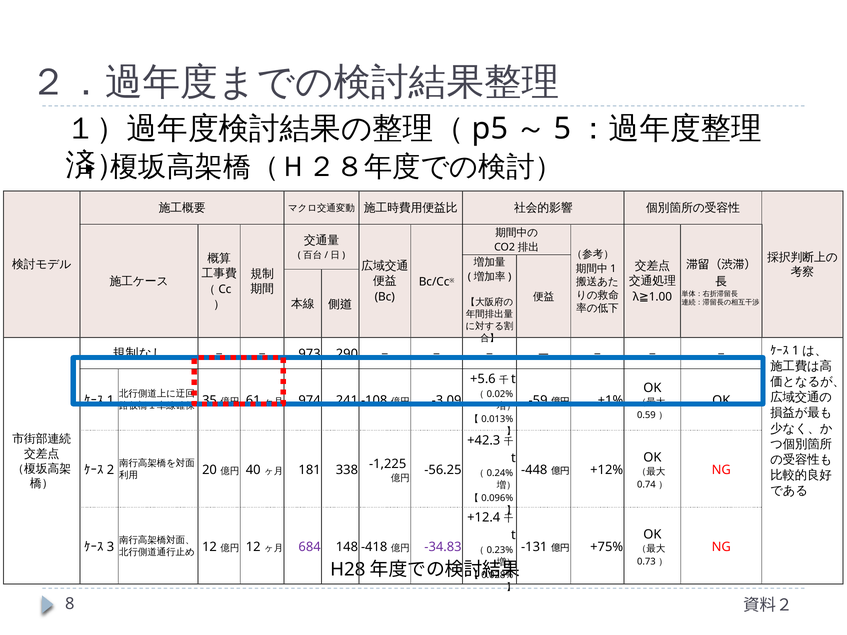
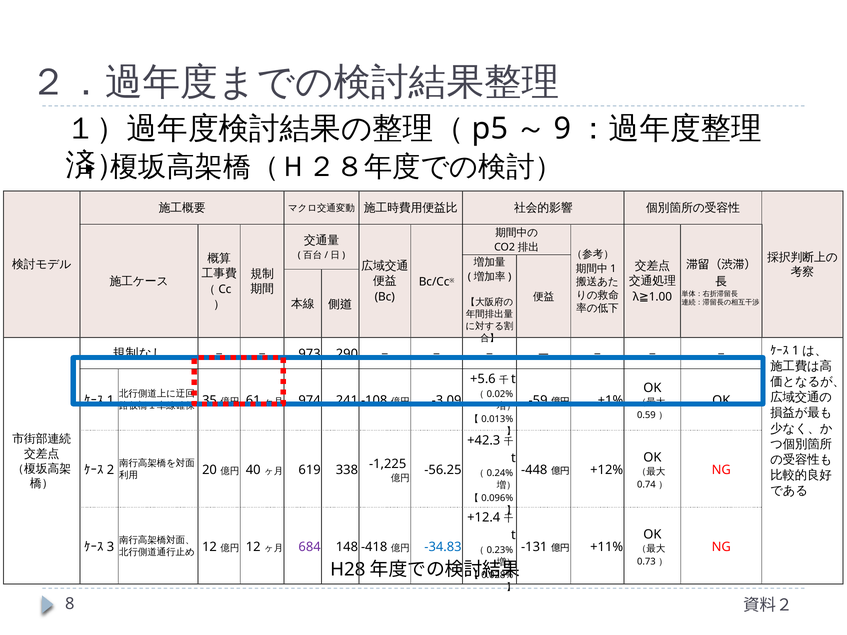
5: 5 -> 9 (562, 129)
181: 181 -> 619 (310, 470)
+75%: +75% -> +11% (607, 547)
-34.83 colour: purple -> blue (443, 547)
